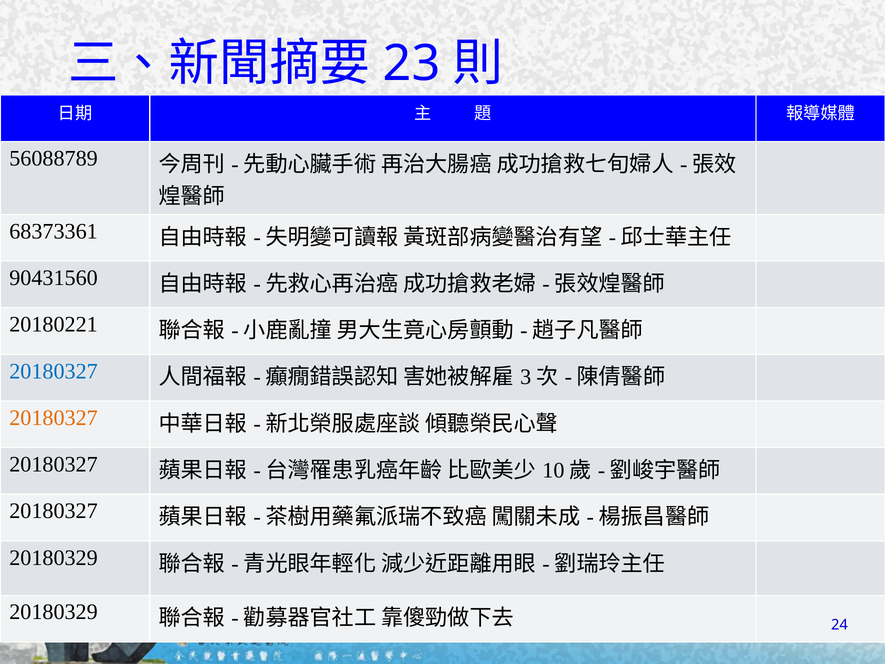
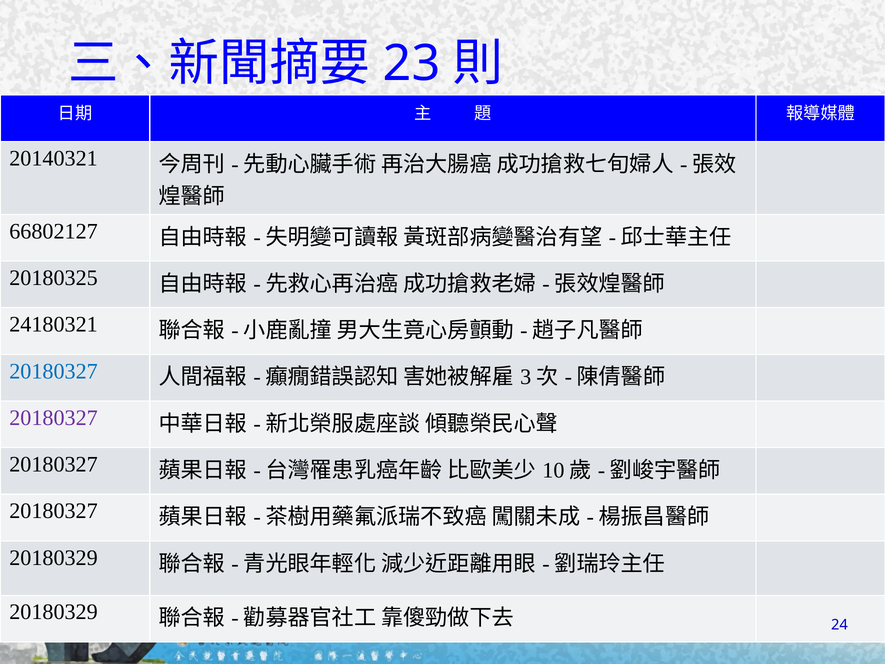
56088789: 56088789 -> 20140321 (54, 158)
68373361: 68373361 -> 66802127 (54, 231)
90431560: 90431560 -> 20180325 (54, 278)
20180221: 20180221 -> 24180321 (54, 324)
20180327 colour: orange -> purple (54, 418)
